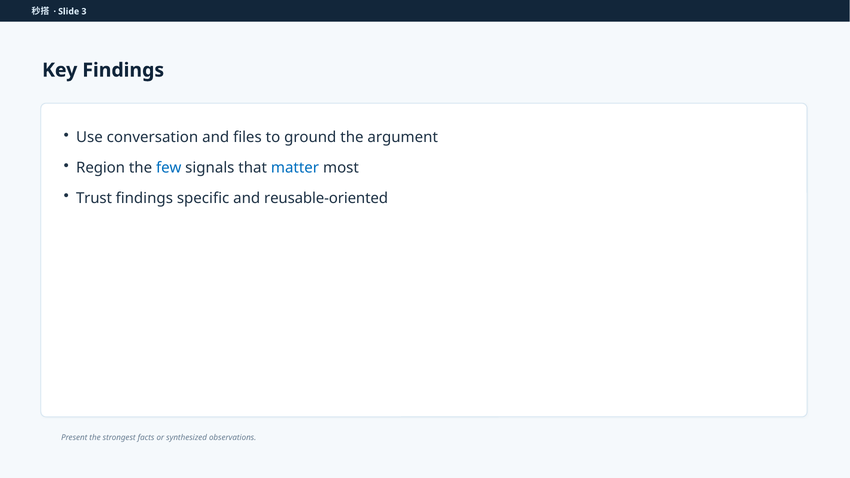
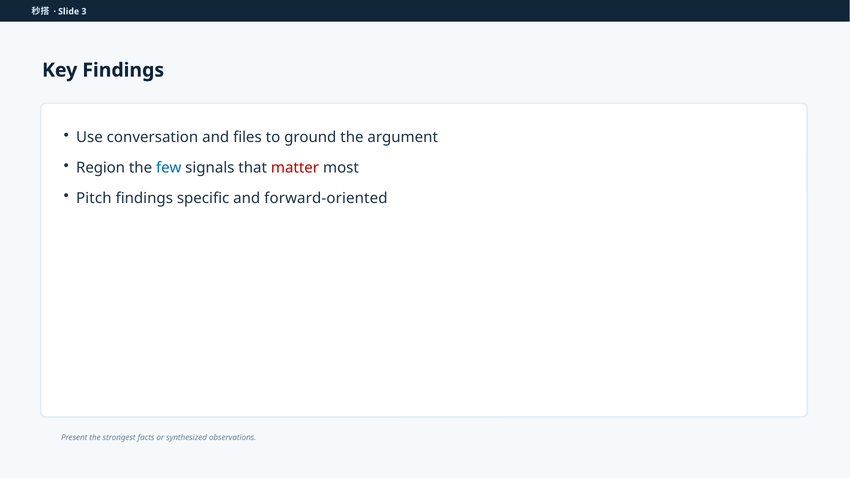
matter colour: blue -> red (295, 168)
Trust: Trust -> Pitch (94, 199)
reusable-oriented: reusable-oriented -> forward-oriented (326, 199)
